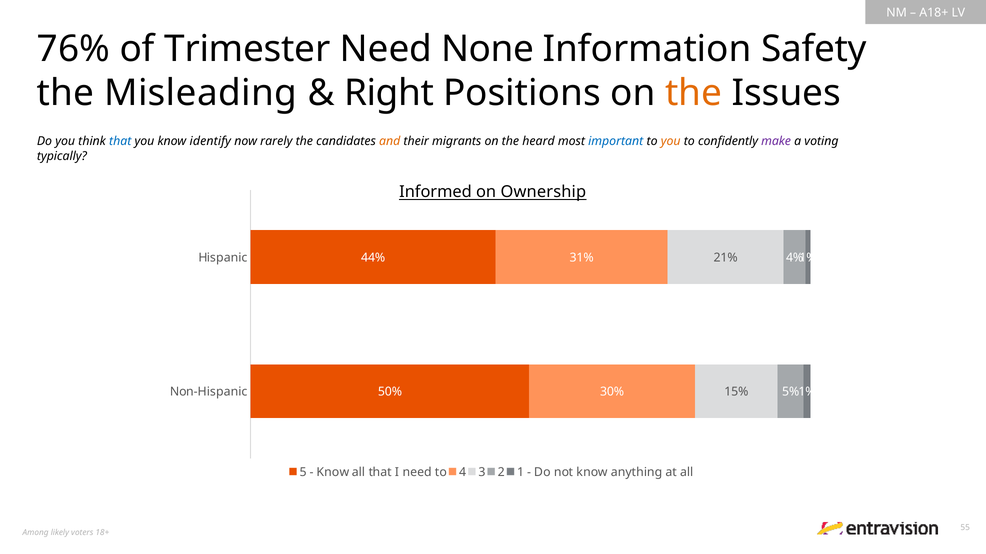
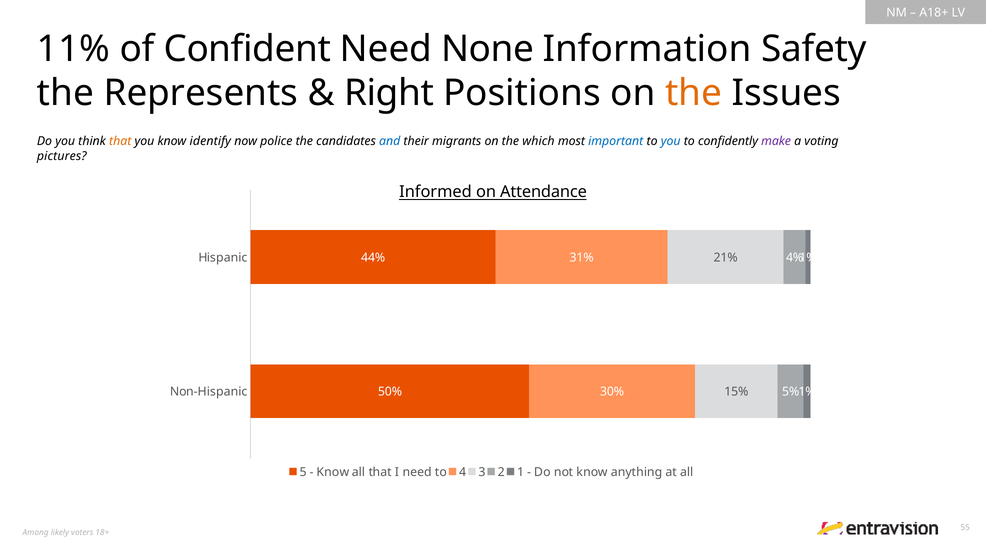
76%: 76% -> 11% (73, 49)
Trimester: Trimester -> Confident (247, 49)
Misleading: Misleading -> Represents (201, 93)
that colour: blue -> orange (120, 141)
rarely: rarely -> police (276, 141)
and colour: orange -> blue (390, 141)
heard: heard -> which (538, 141)
you colour: orange -> blue (671, 141)
typically: typically -> pictures (62, 156)
Ownership: Ownership -> Attendance (543, 192)
